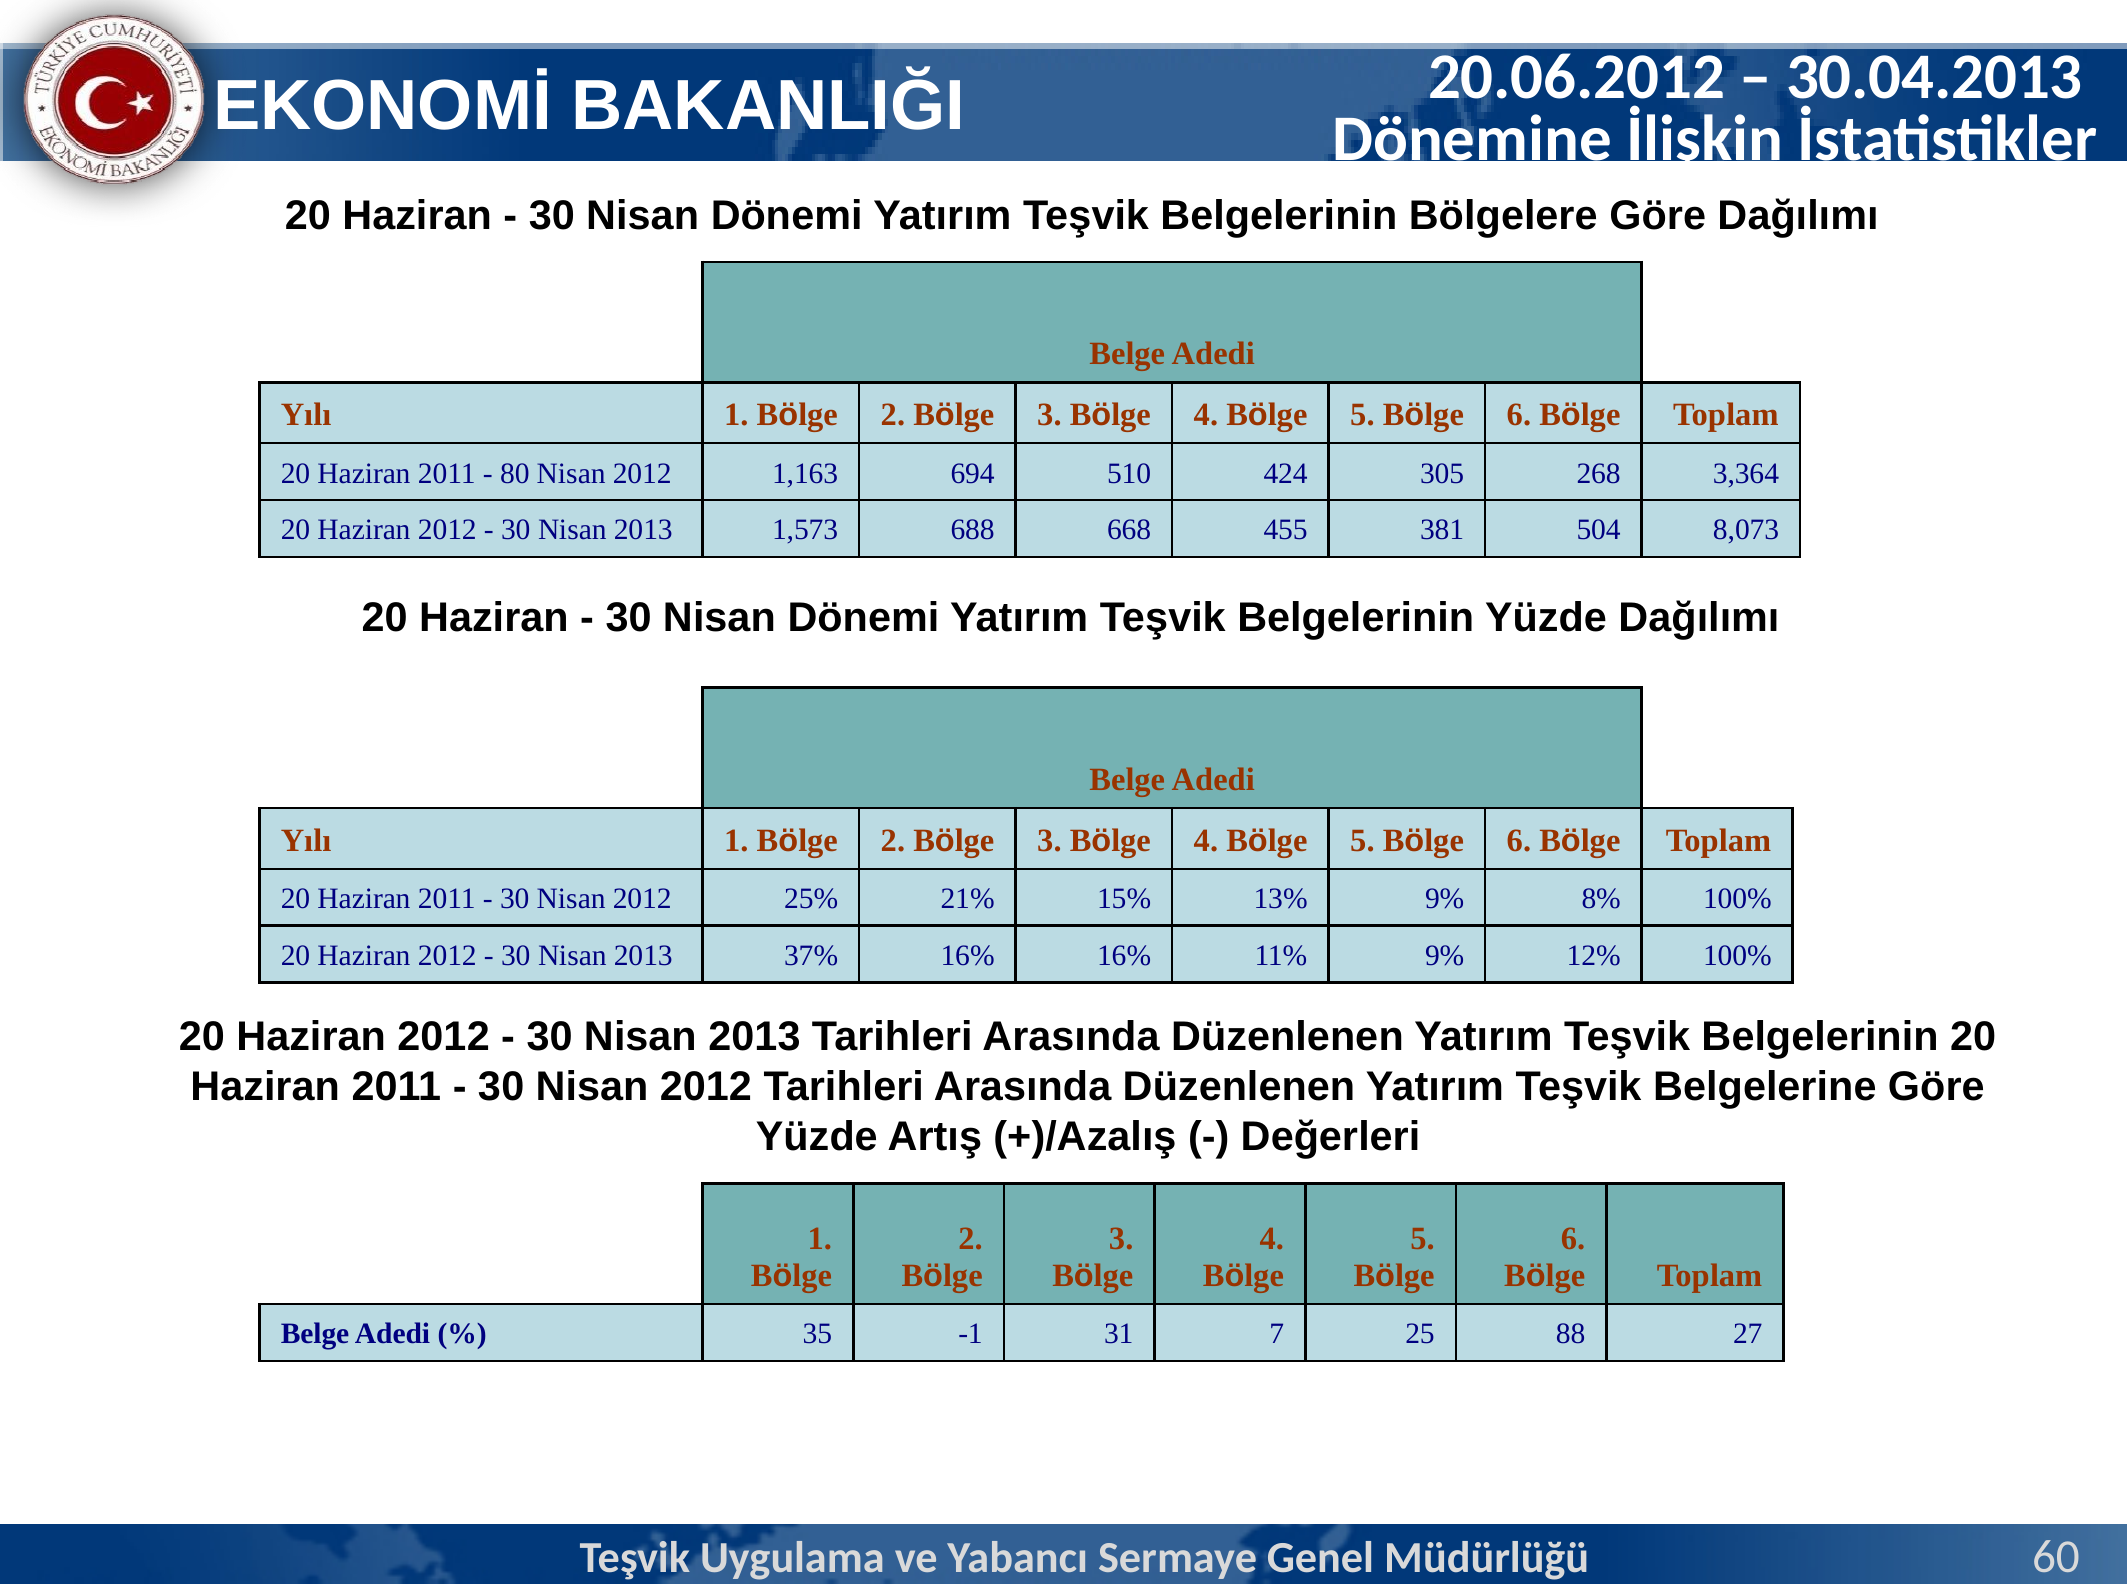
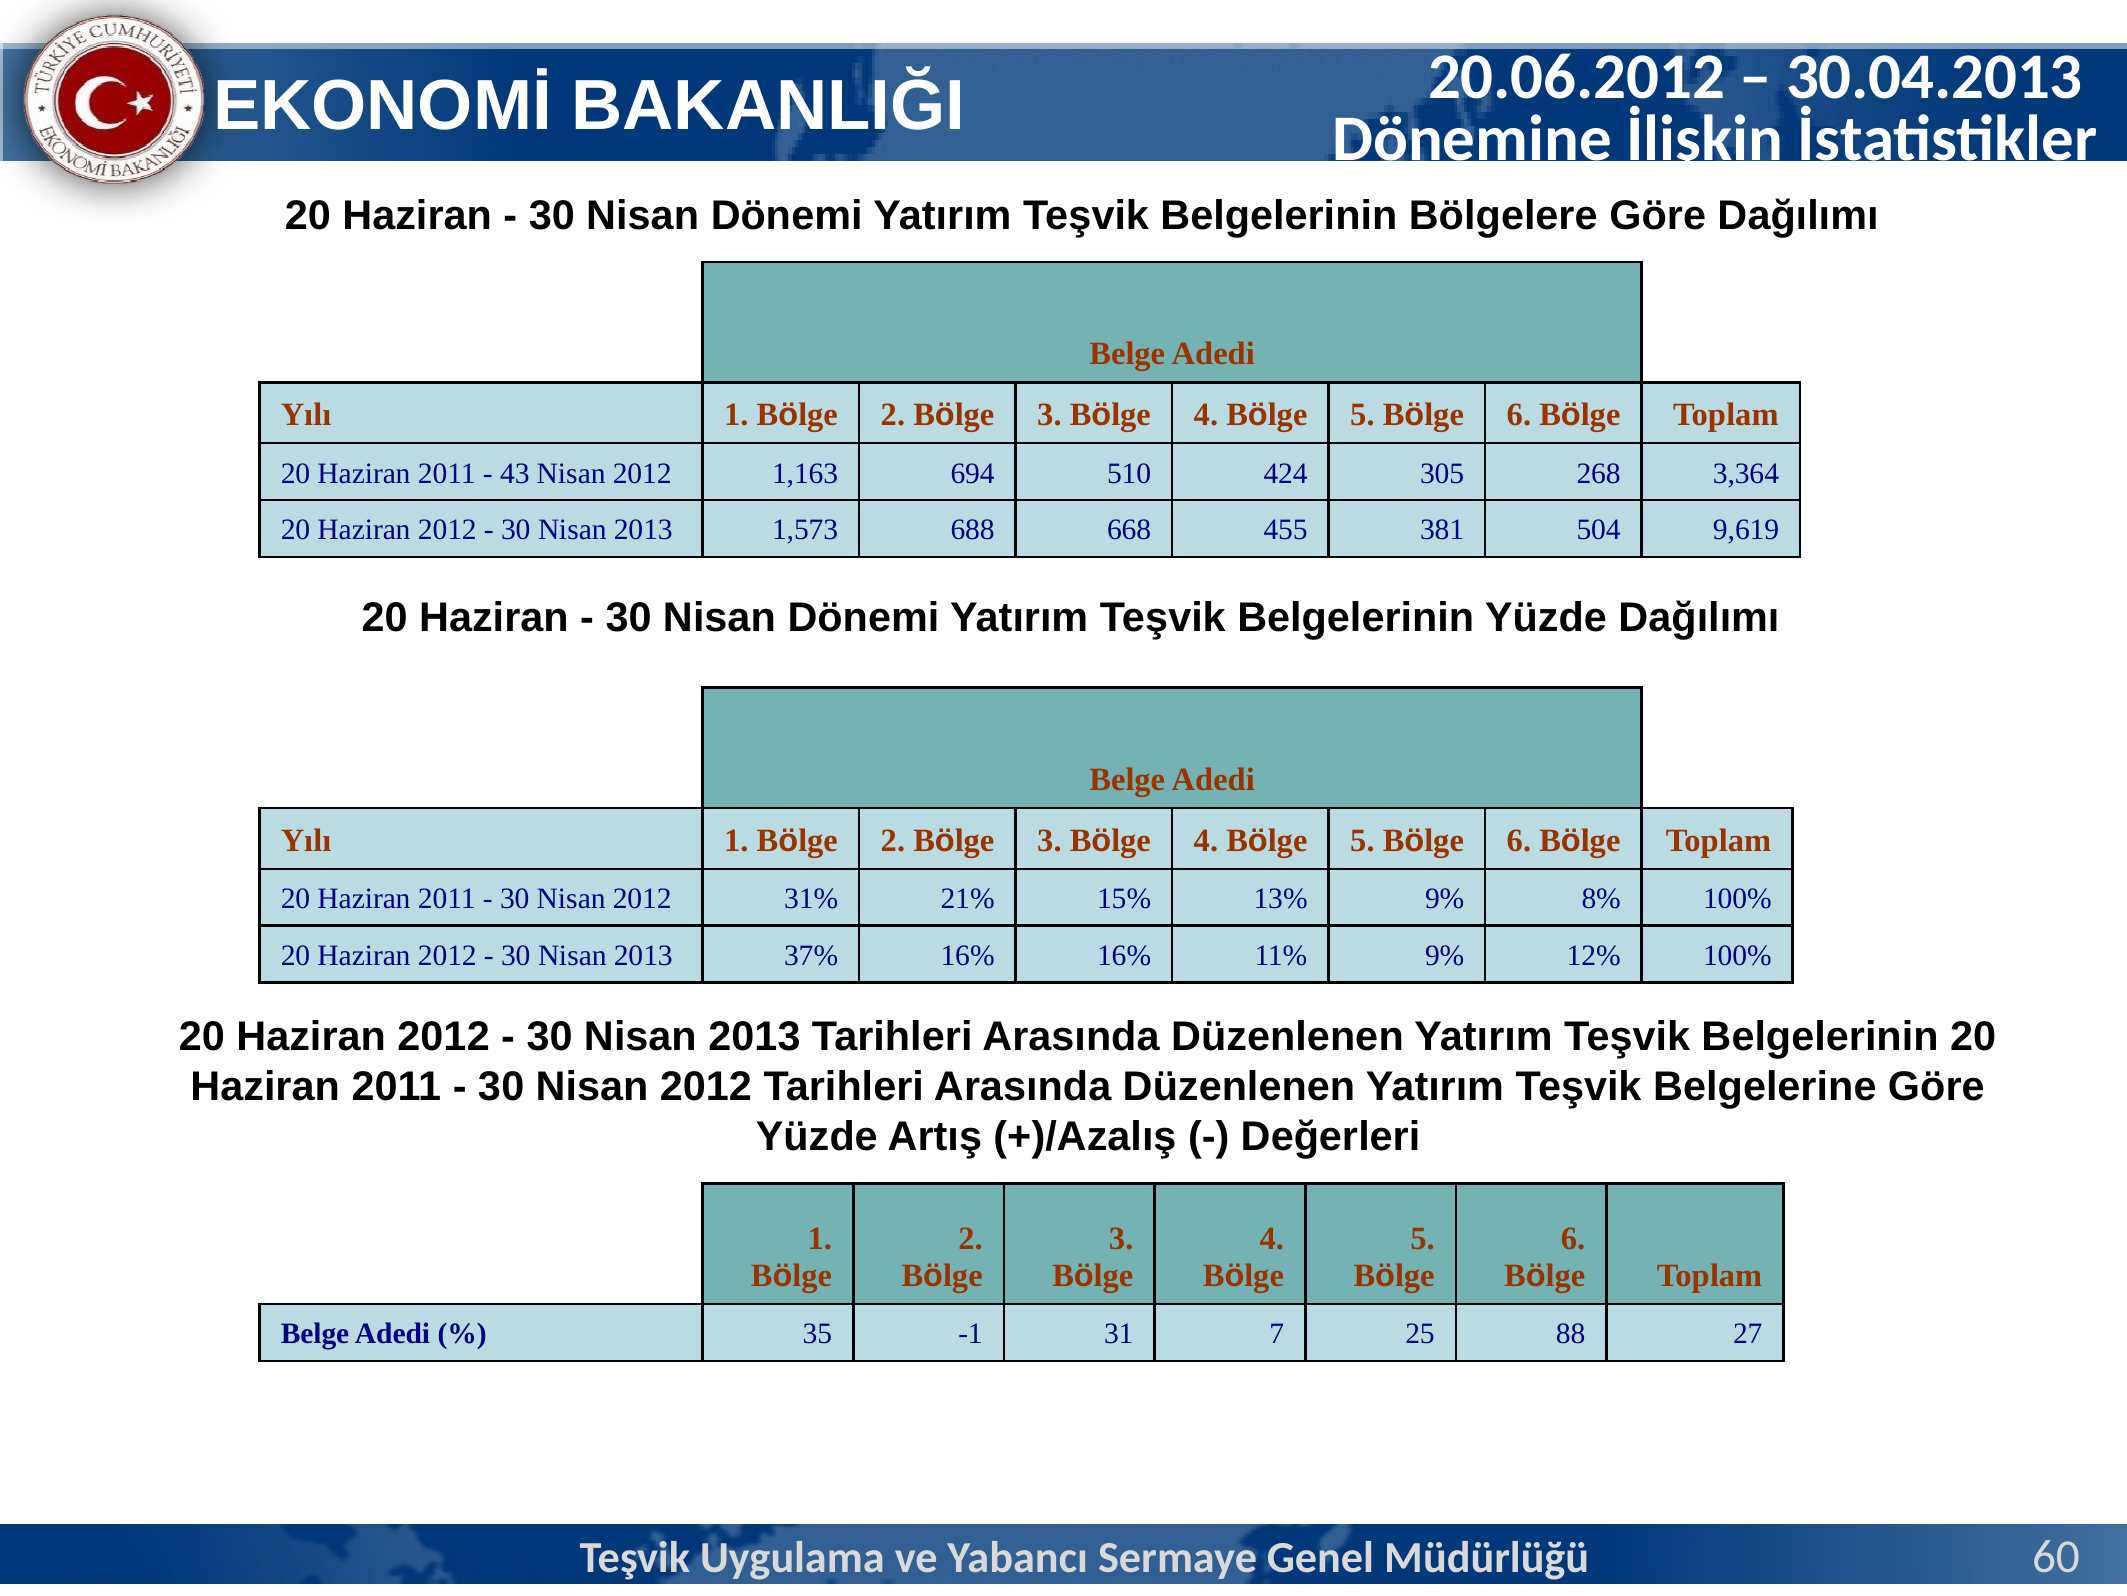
80: 80 -> 43 (515, 473)
8,073: 8,073 -> 9,619 (1746, 530)
25%: 25% -> 31% (811, 898)
